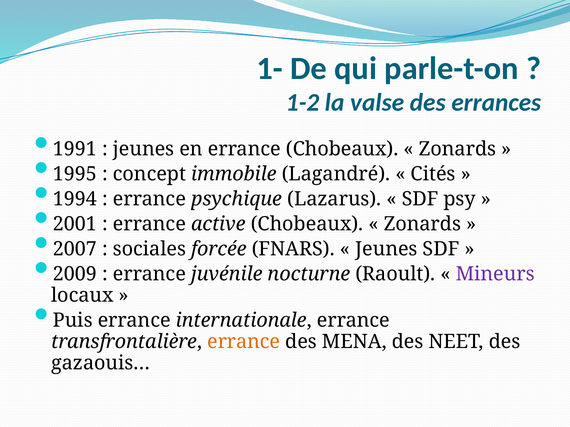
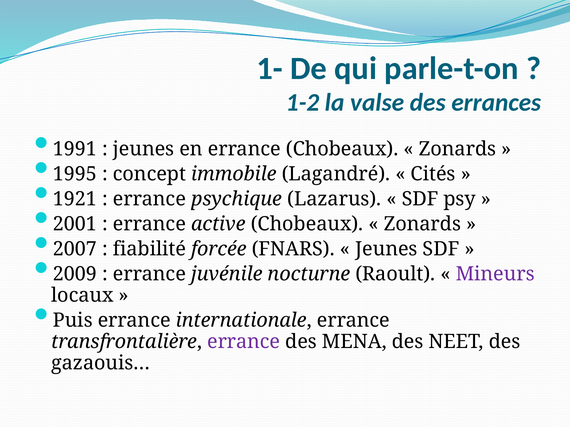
1994: 1994 -> 1921 (75, 199)
sociales: sociales -> fiabilité (149, 249)
errance colour: orange -> purple (244, 342)
